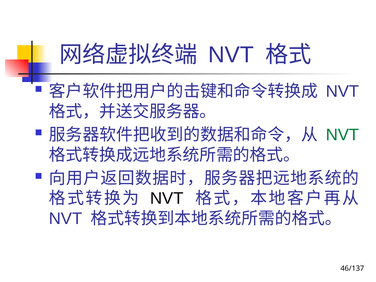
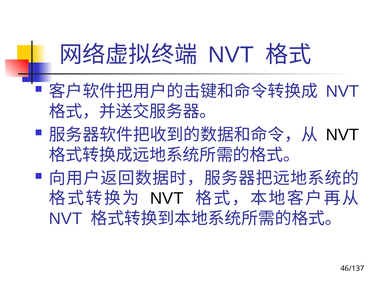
NVT colour: green -> black (342, 135)
